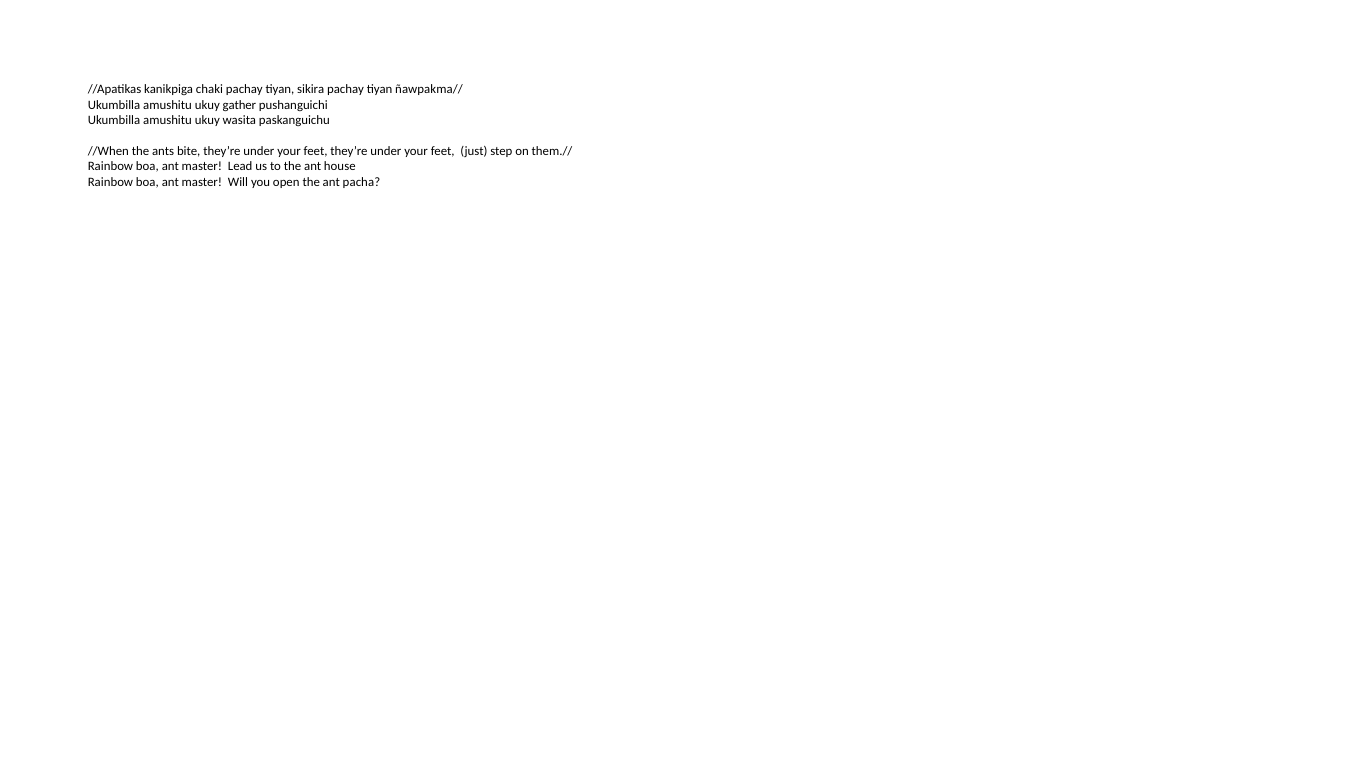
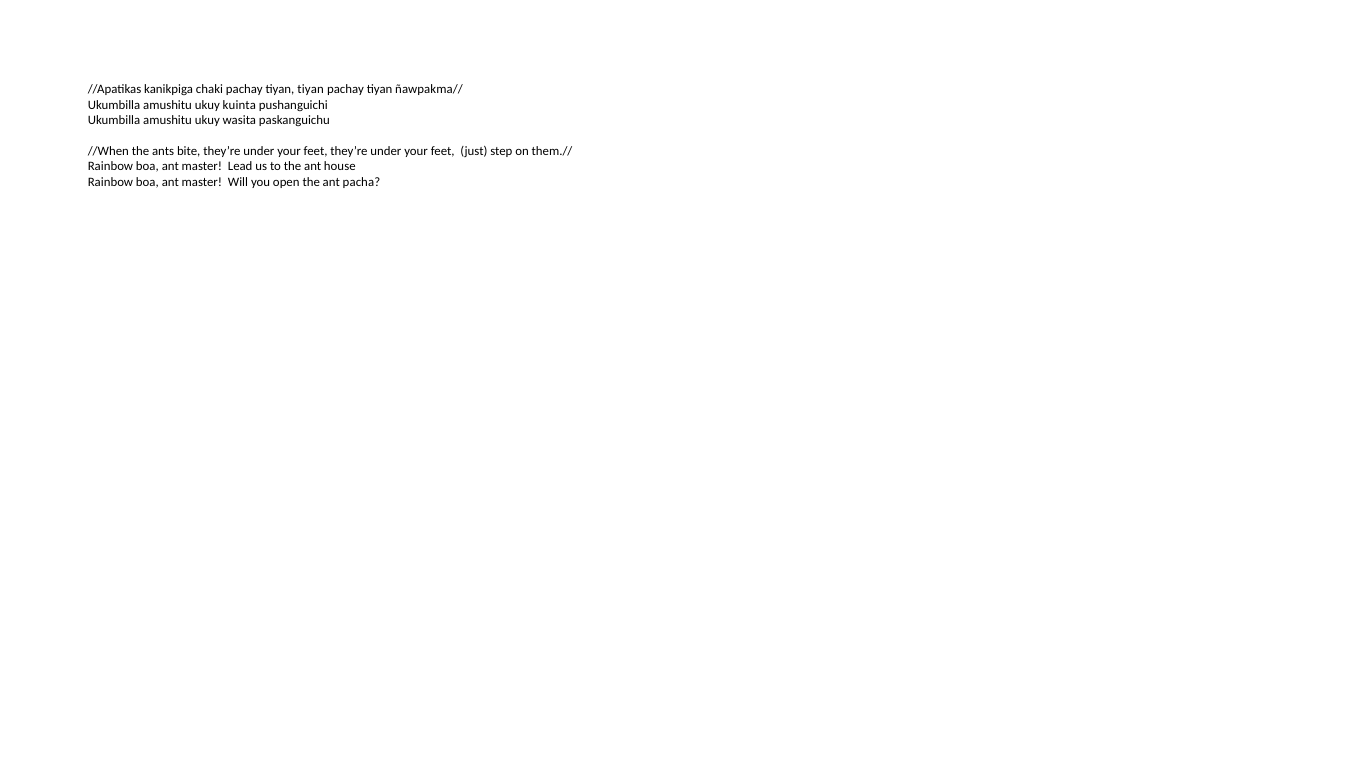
tiyan sikira: sikira -> tiyan (311, 90)
gather: gather -> kuinta (239, 105)
